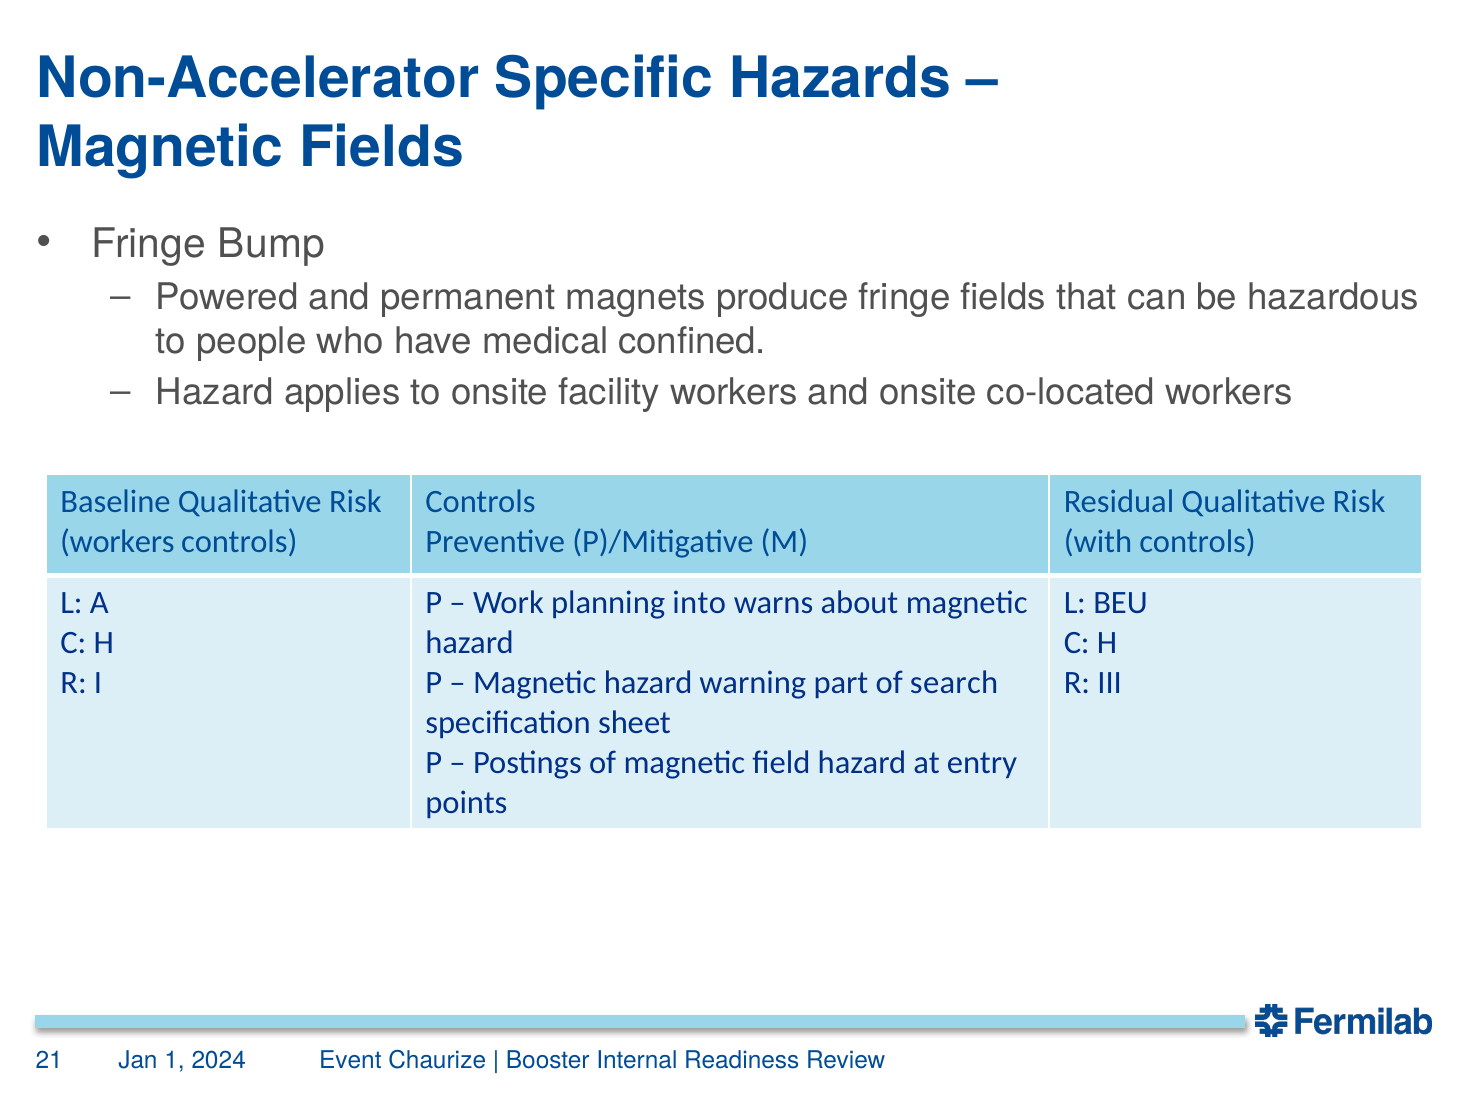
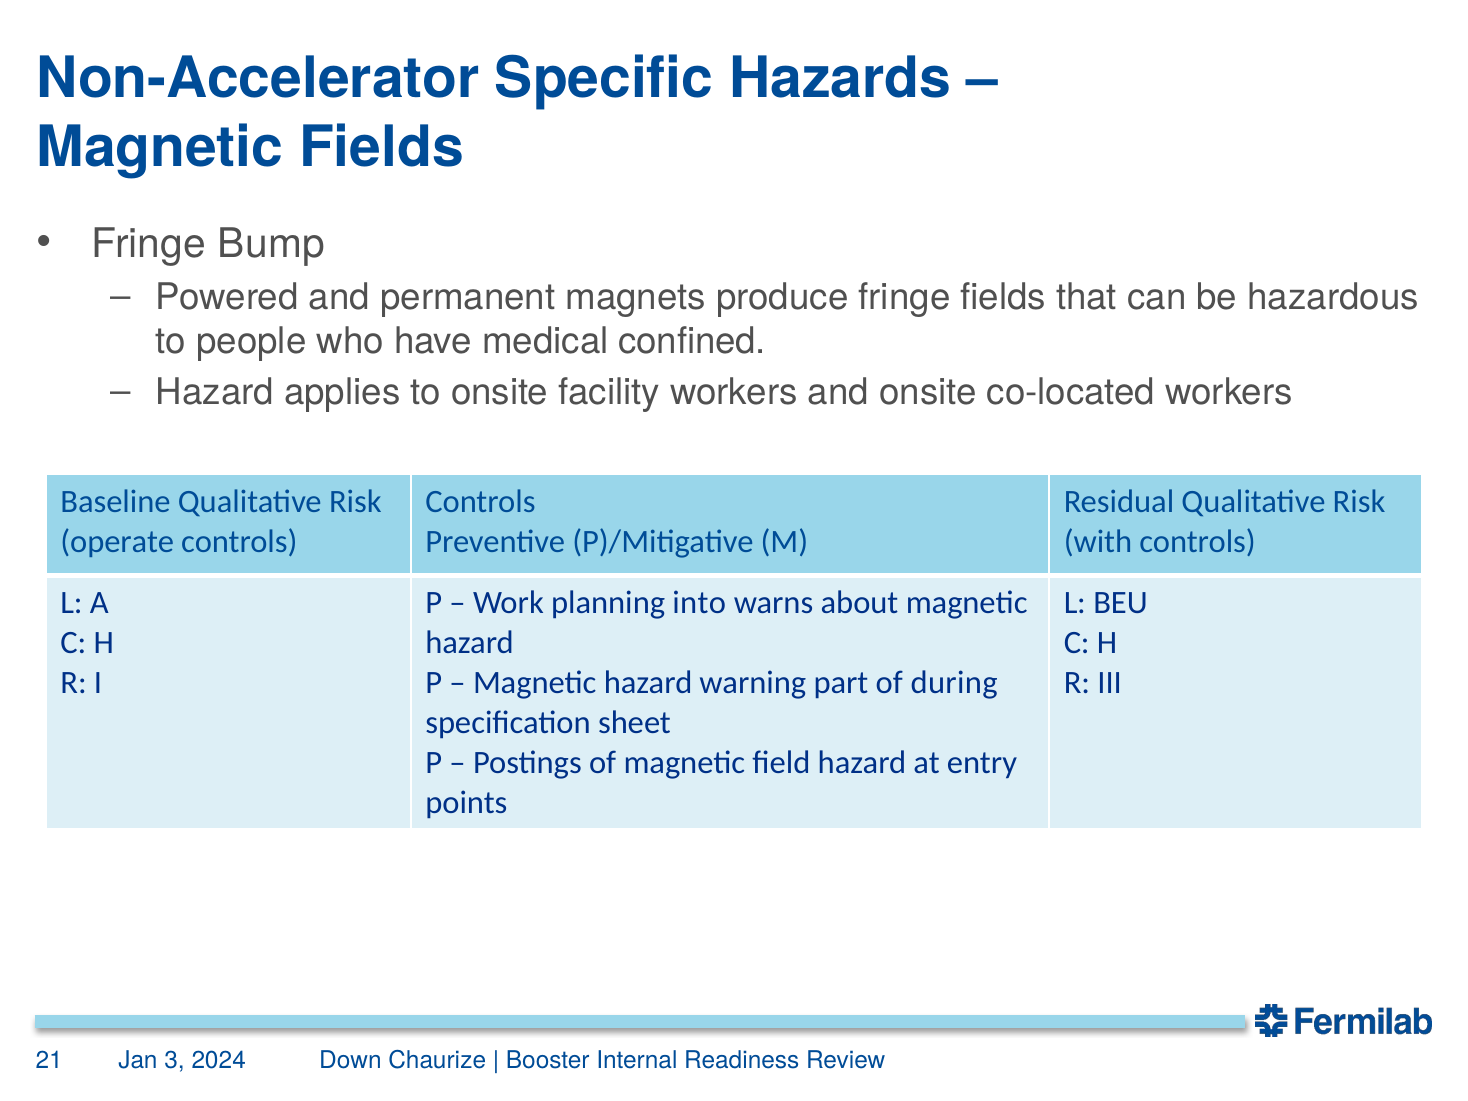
workers: workers -> operate (117, 541)
search: search -> during (954, 683)
1: 1 -> 3 (175, 1061)
Event: Event -> Down (350, 1061)
